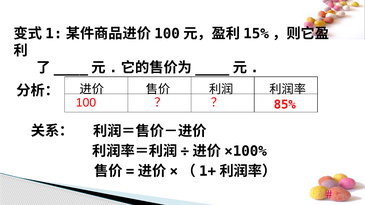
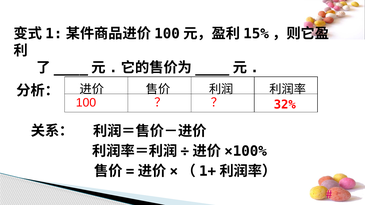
85%: 85% -> 32% (285, 105)
